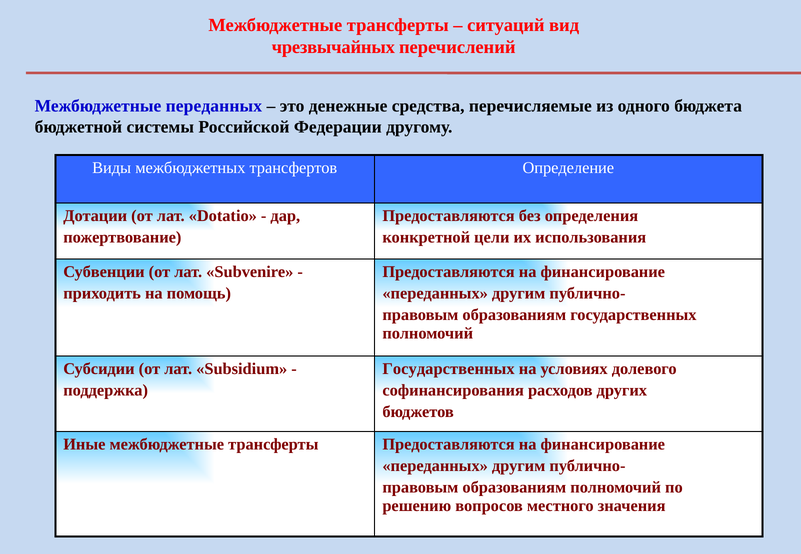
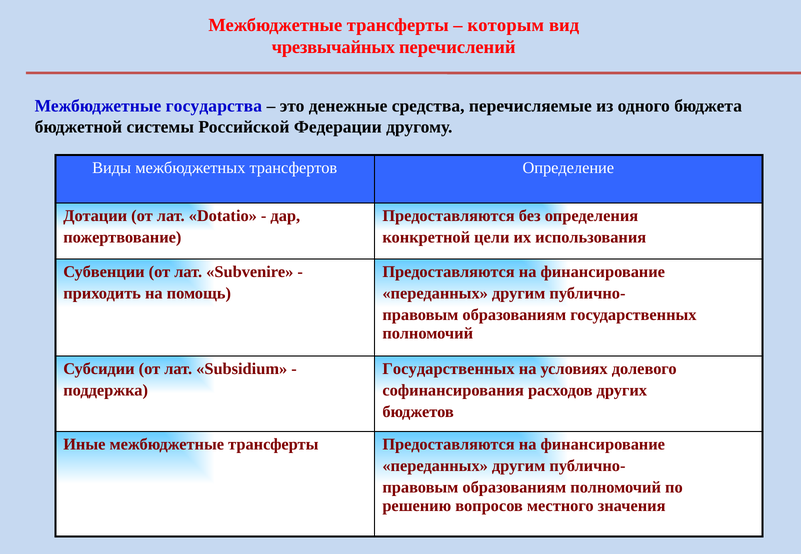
ситуаций: ситуаций -> которым (506, 25)
Межбюджетные переданных: переданных -> государства (214, 106)
